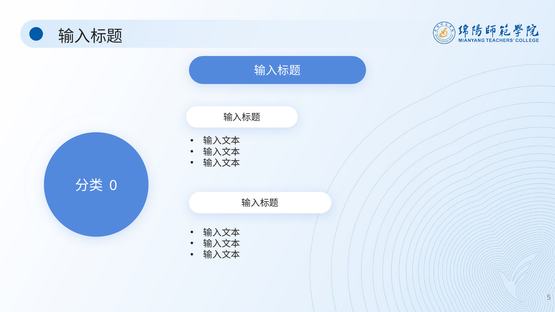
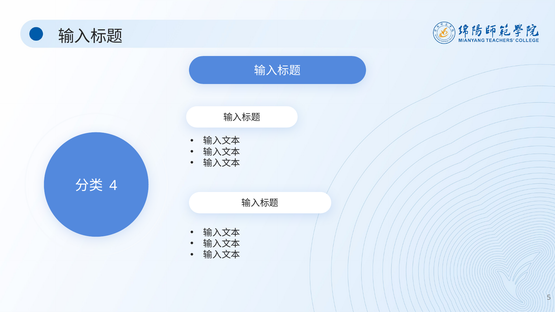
0: 0 -> 4 (113, 186)
